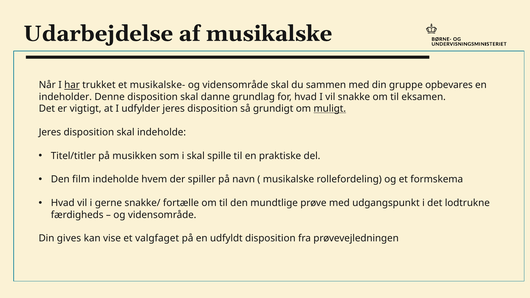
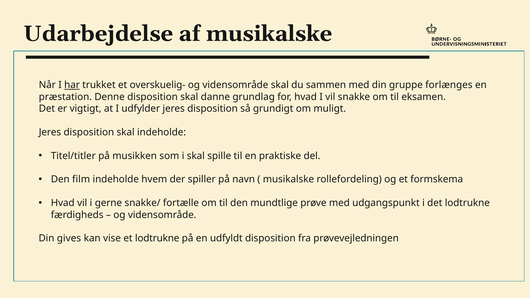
musikalske-: musikalske- -> overskuelig- (158, 85)
opbevares: opbevares -> forlænges (449, 85)
indeholder: indeholder -> præstation (65, 97)
muligt underline: present -> none (330, 109)
et valgfaget: valgfaget -> lodtrukne (157, 238)
